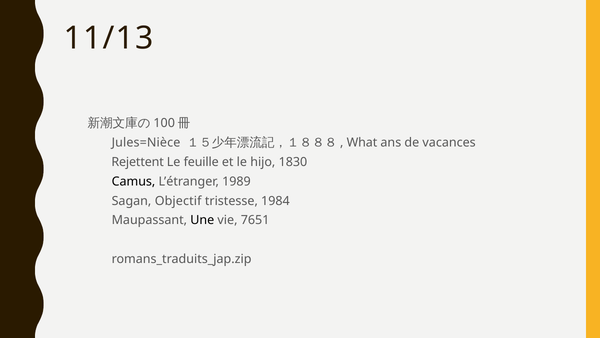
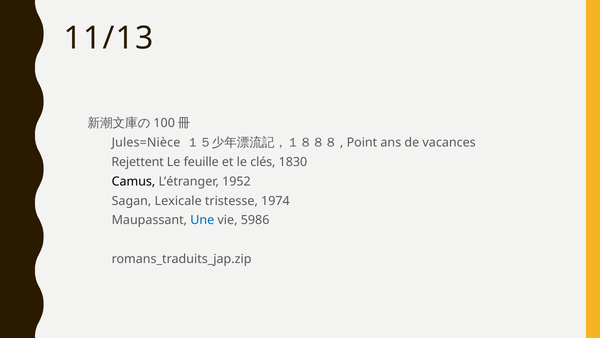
What: What -> Point (362, 142)
hijo: hijo -> clés (263, 162)
1989: 1989 -> 1952 (236, 181)
Objectif: Objectif -> Lexicale (178, 201)
1984: 1984 -> 1974 (275, 201)
Une colour: black -> blue (202, 220)
7651: 7651 -> 5986 (255, 220)
